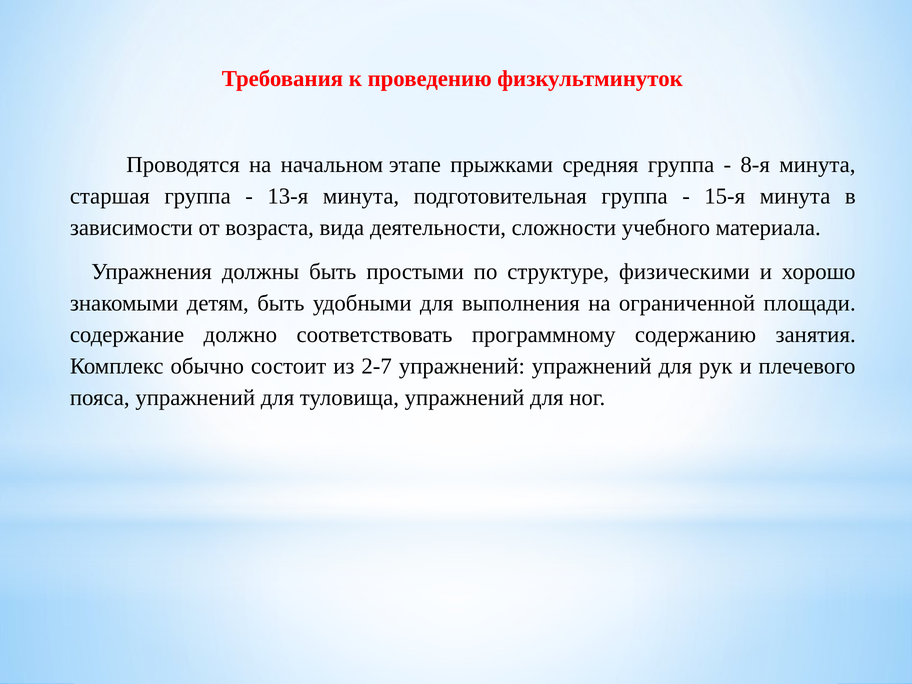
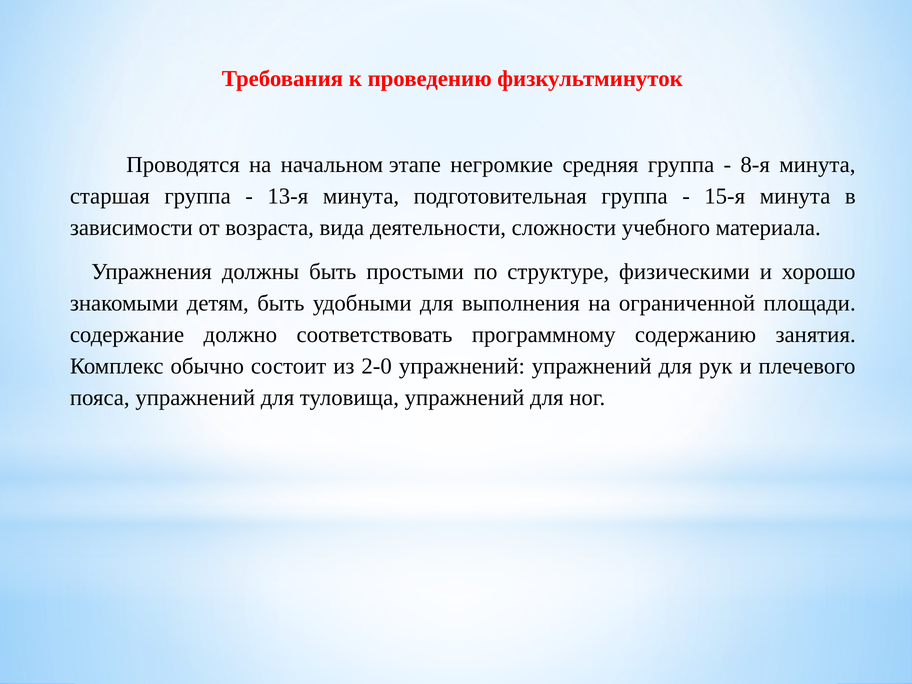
прыжками: прыжками -> негромкие (502, 165)
2-7: 2-7 -> 2-0 (377, 366)
